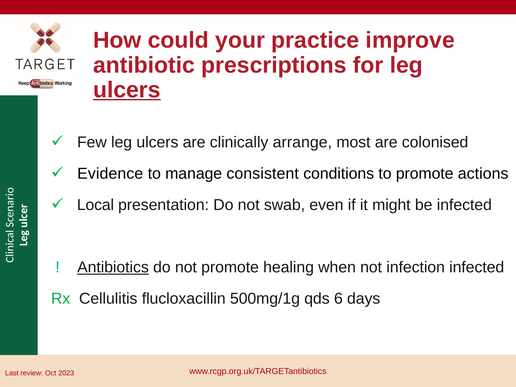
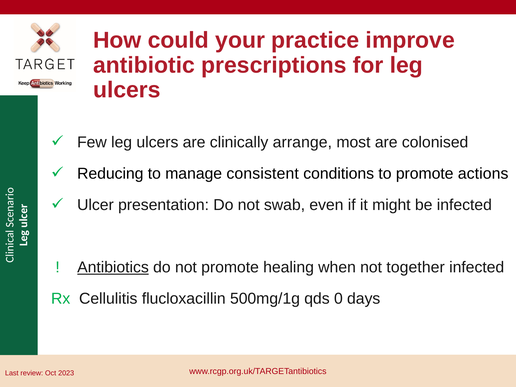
ulcers underline: present -> none (127, 90)
Evidence: Evidence -> Reducing (110, 174)
Local: Local -> Ulcer (95, 205)
infection: infection -> together (416, 267)
6: 6 -> 0 (338, 299)
